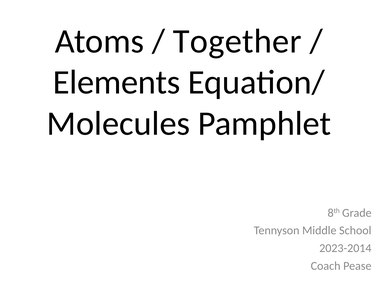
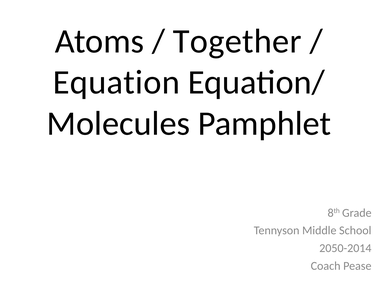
Elements: Elements -> Equation (116, 82)
2023-2014: 2023-2014 -> 2050-2014 (345, 248)
